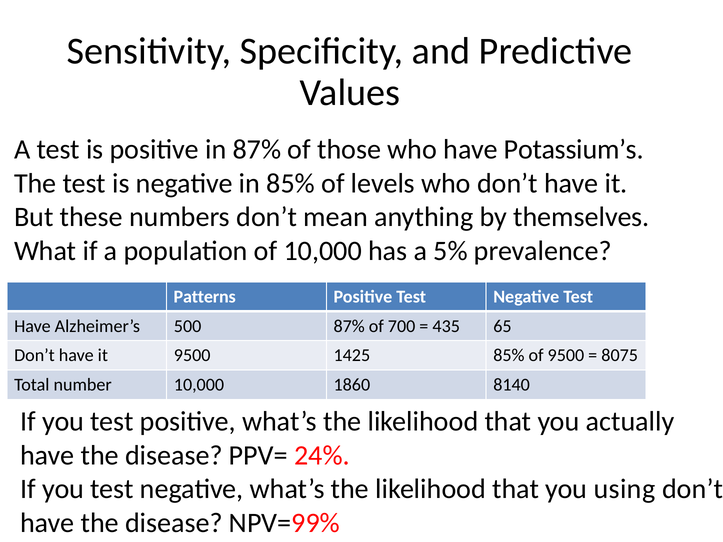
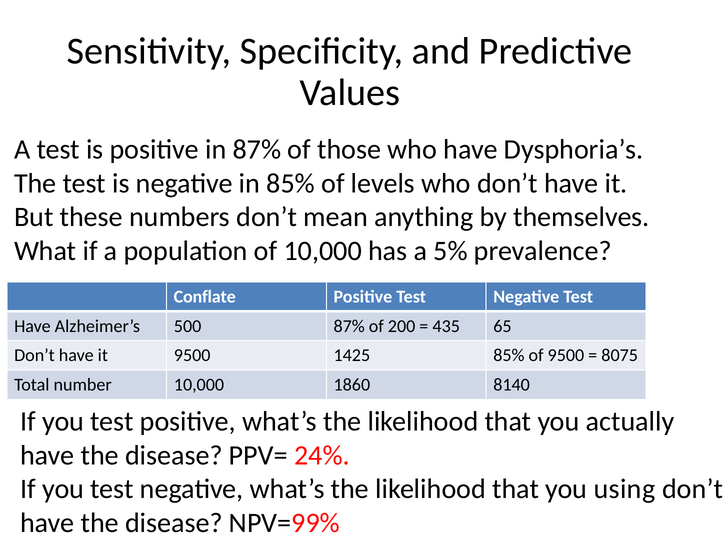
Potassium’s: Potassium’s -> Dysphoria’s (574, 150)
Patterns: Patterns -> Conflate (205, 297)
700: 700 -> 200 (402, 326)
